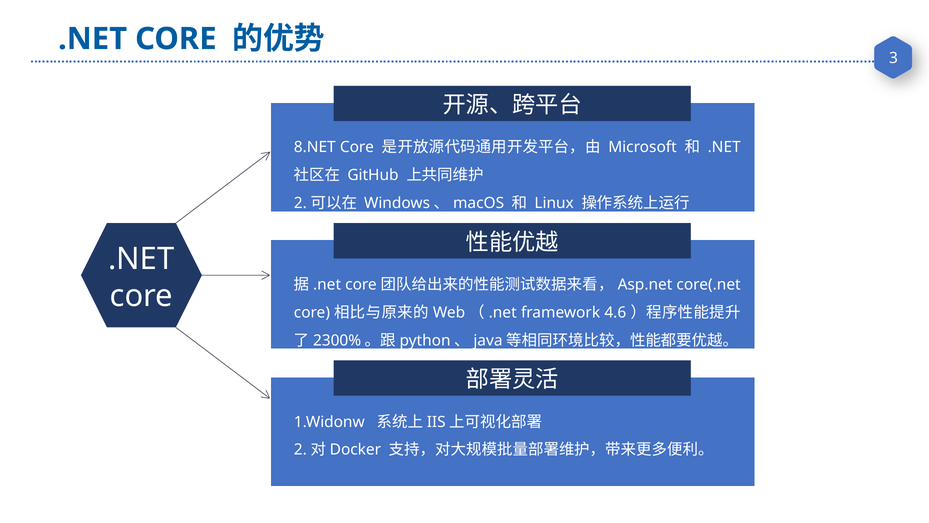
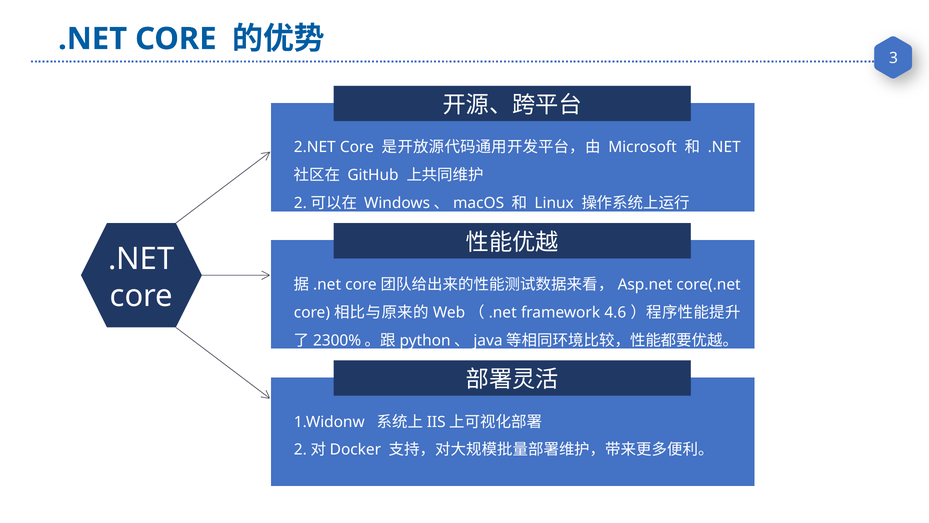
8.NET: 8.NET -> 2.NET (315, 147)
